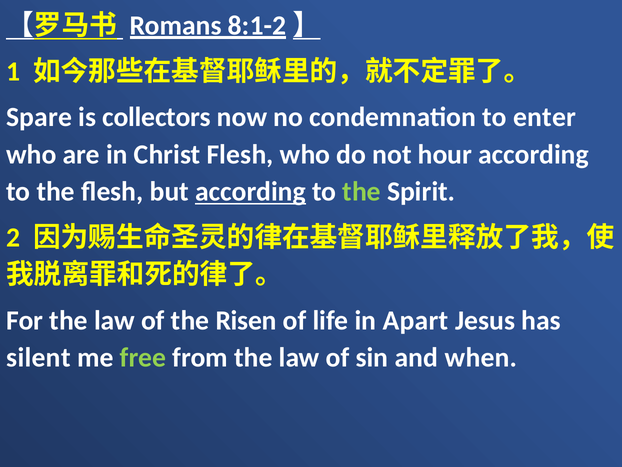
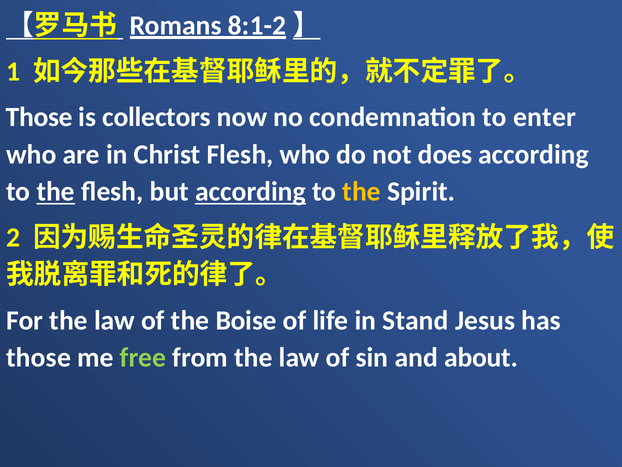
Spare: Spare -> Those (39, 117)
hour: hour -> does (445, 154)
the underline: none -> present (56, 191)
the colour: light green -> yellow (362, 191)
Risen: Risen -> Boise (246, 320)
Apart: Apart -> Stand (416, 320)
silent: silent -> those (39, 357)
when: when -> about (481, 357)
